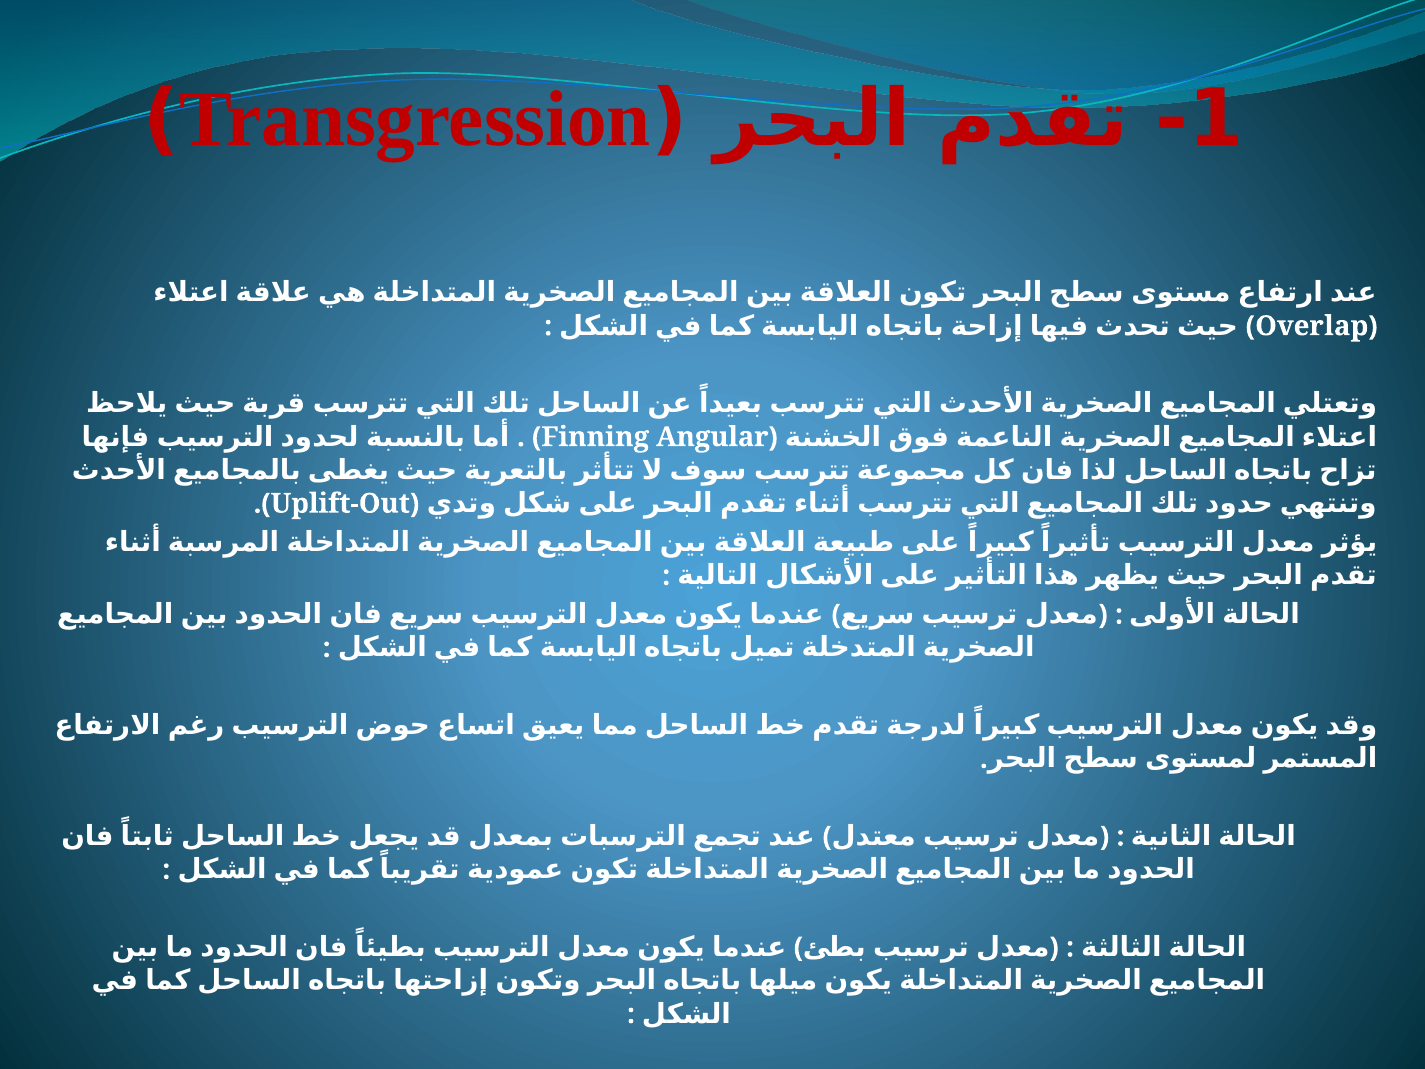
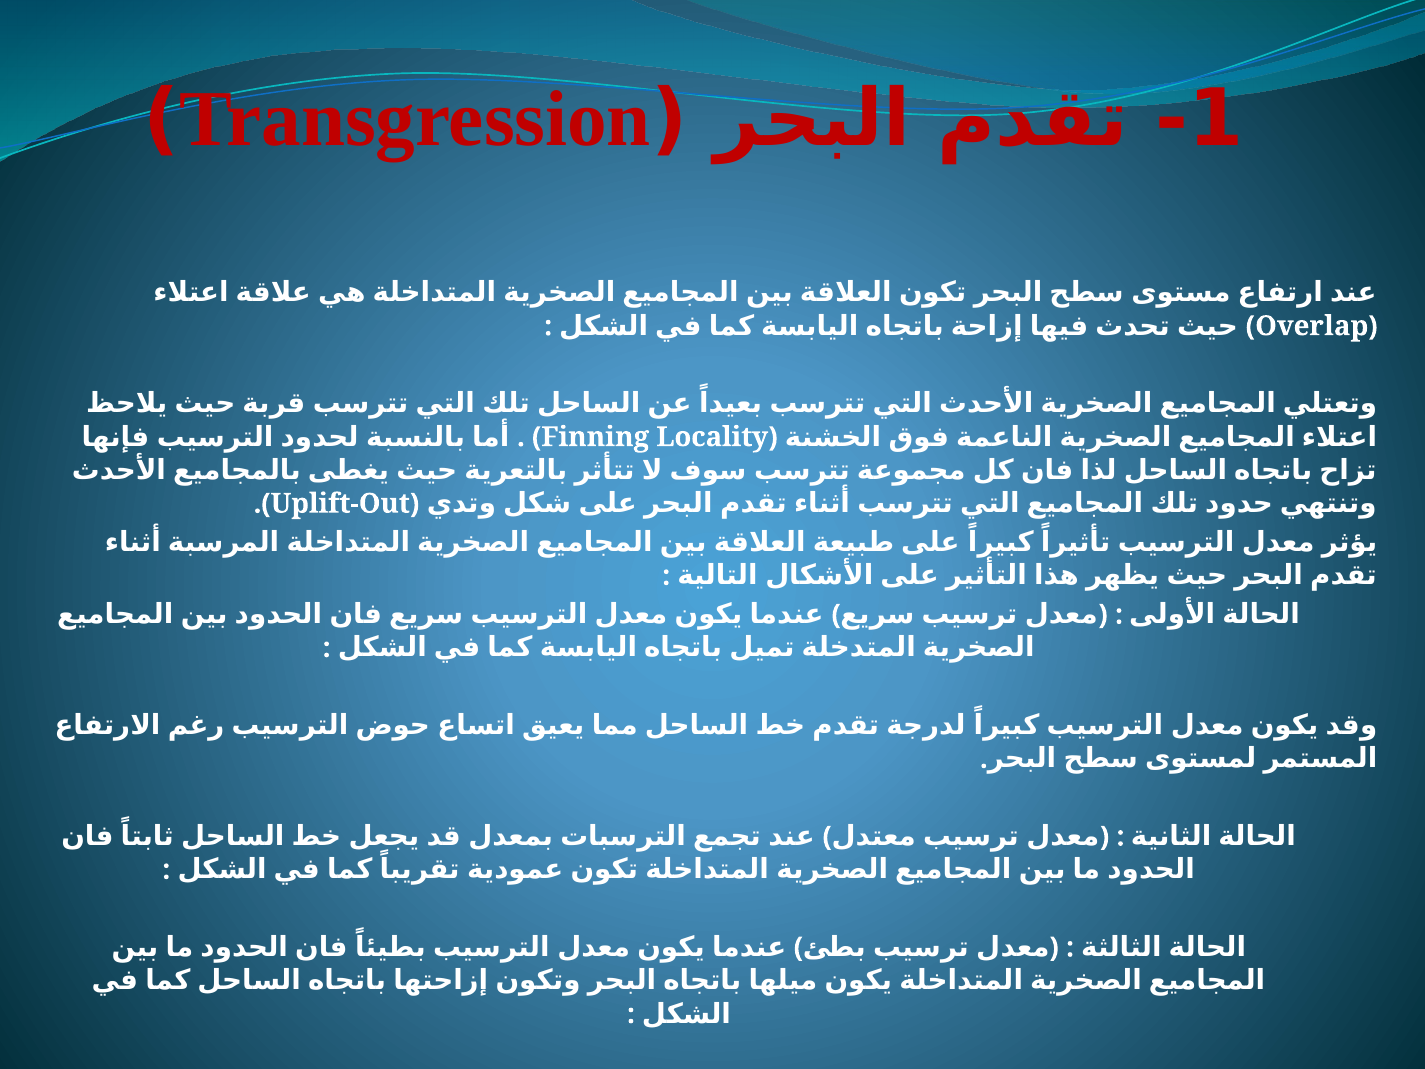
Angular: Angular -> Locality (712, 437)
